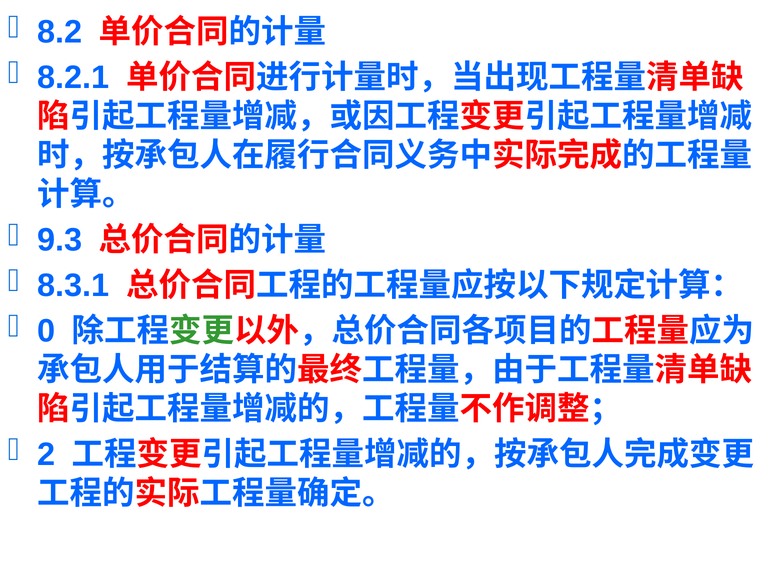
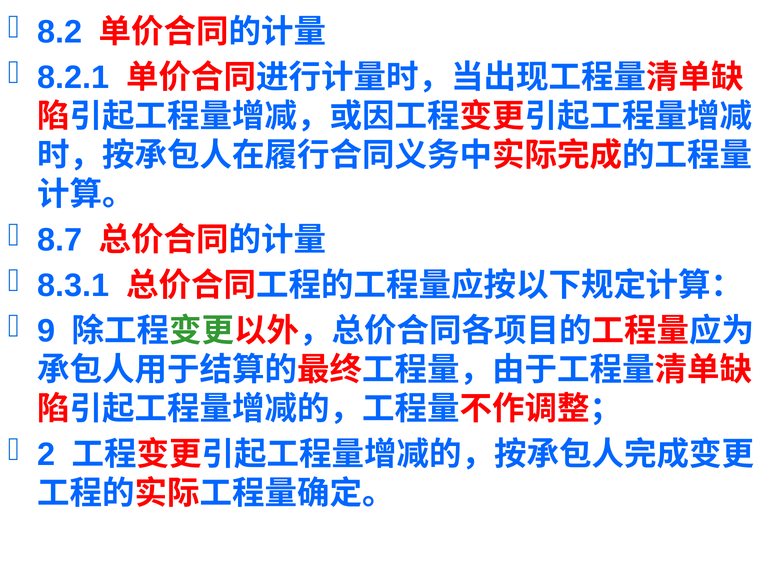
9.3: 9.3 -> 8.7 (60, 240)
0: 0 -> 9 (46, 331)
